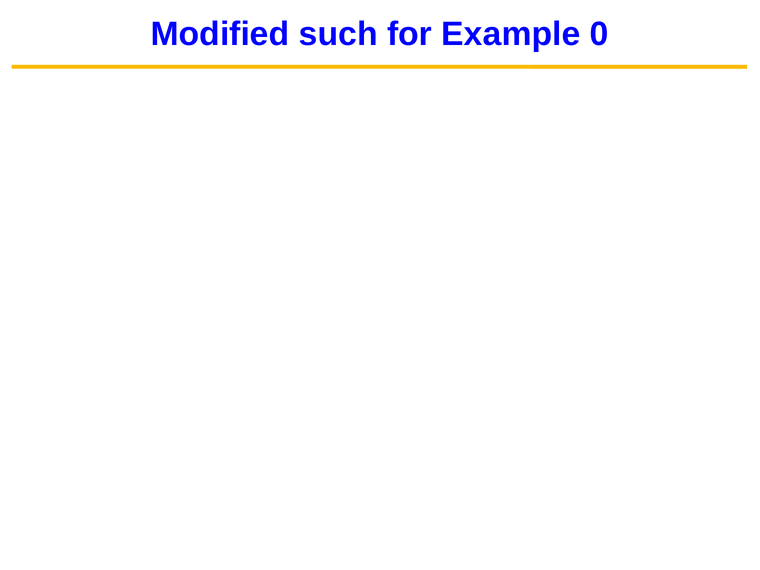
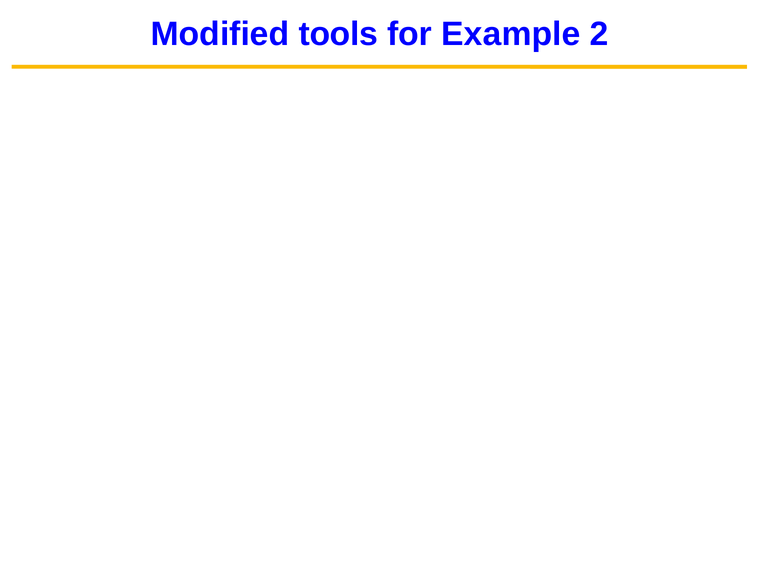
such: such -> tools (338, 34)
Example 0: 0 -> 2 (599, 34)
